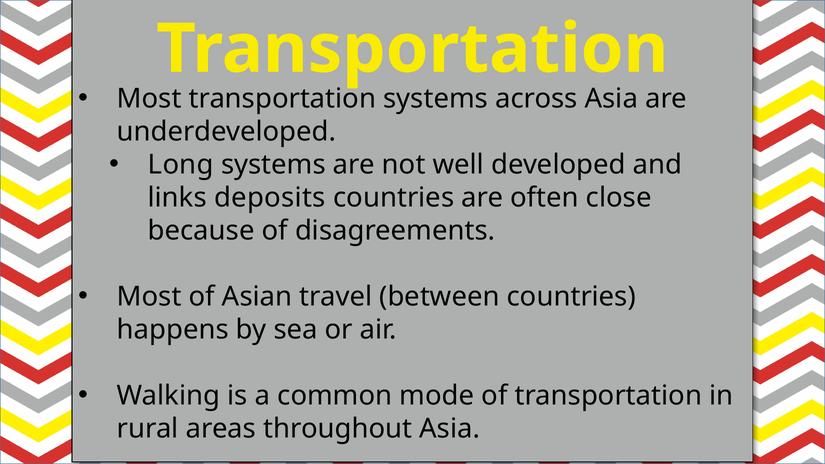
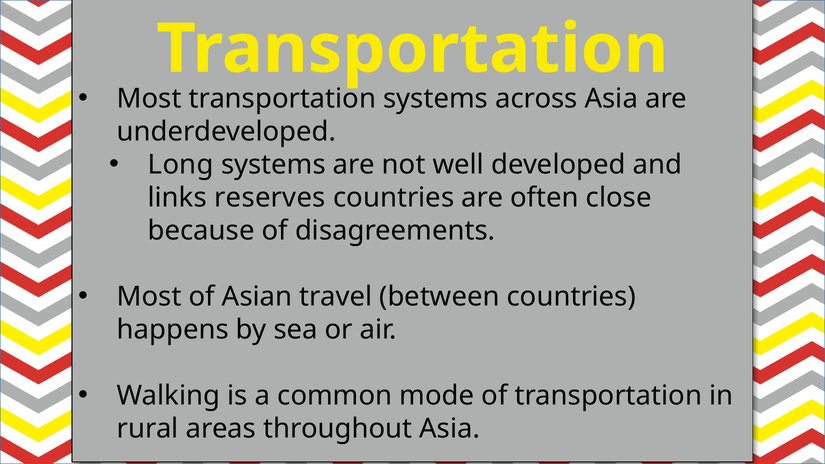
deposits: deposits -> reserves (270, 197)
